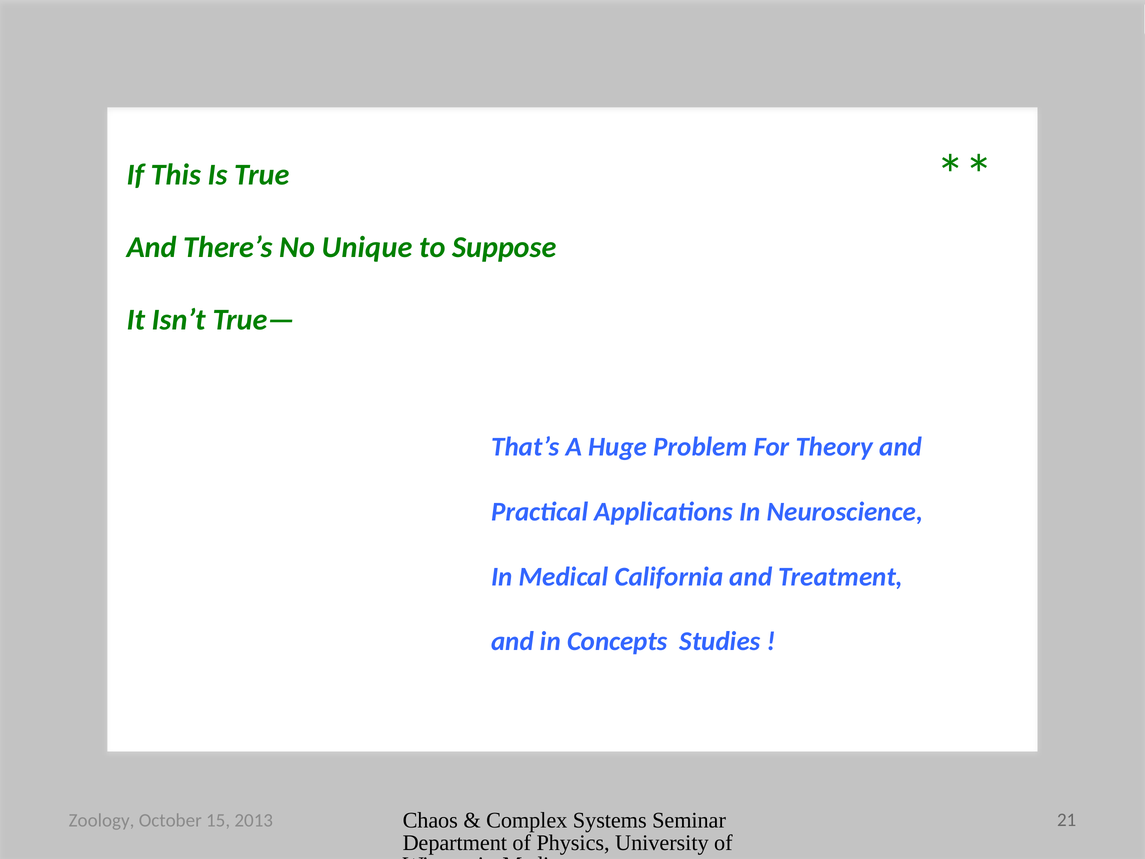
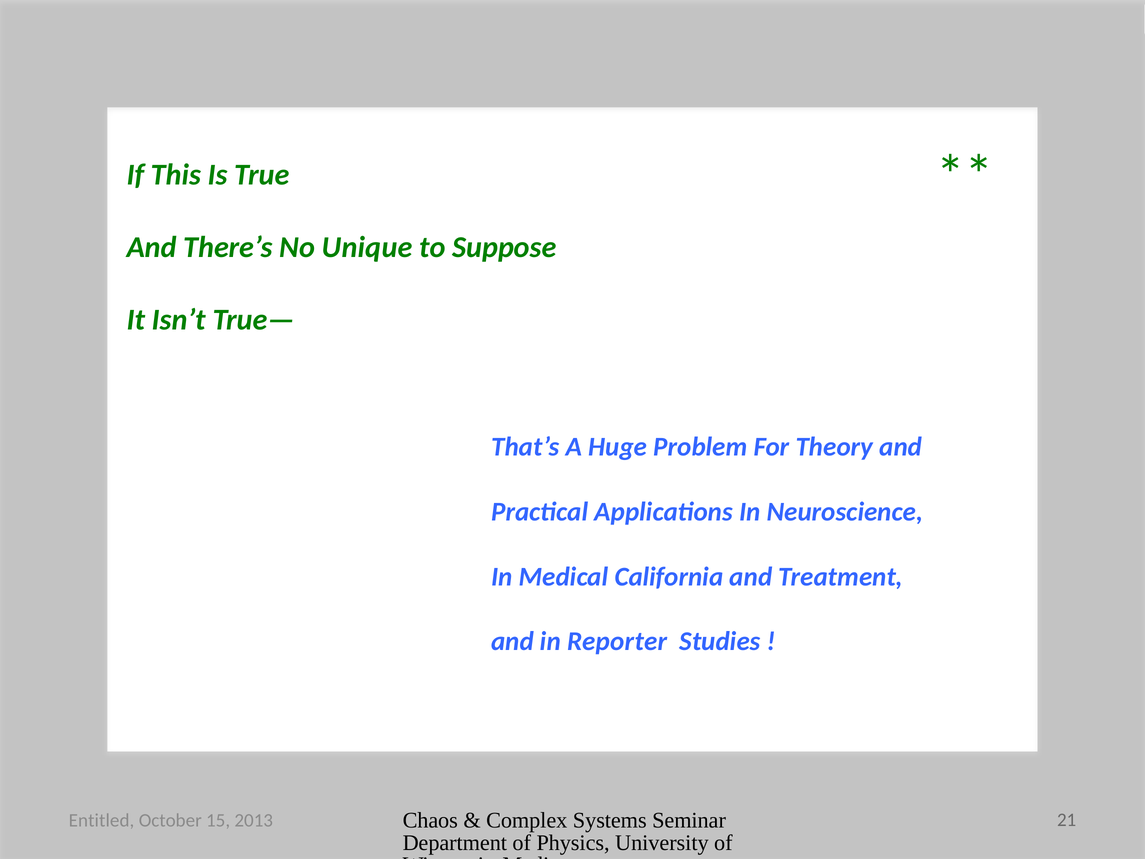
Concepts: Concepts -> Reporter (617, 641)
Zoology: Zoology -> Entitled (102, 820)
